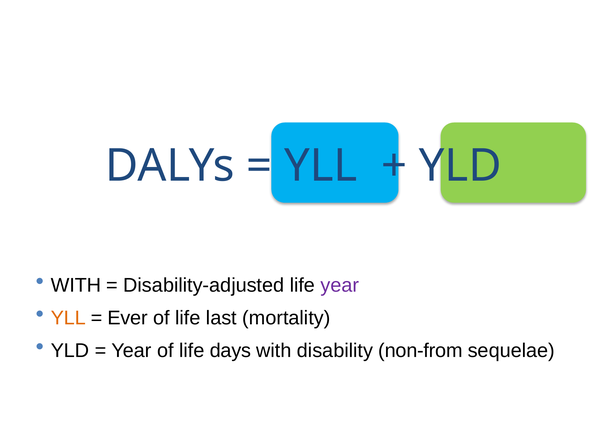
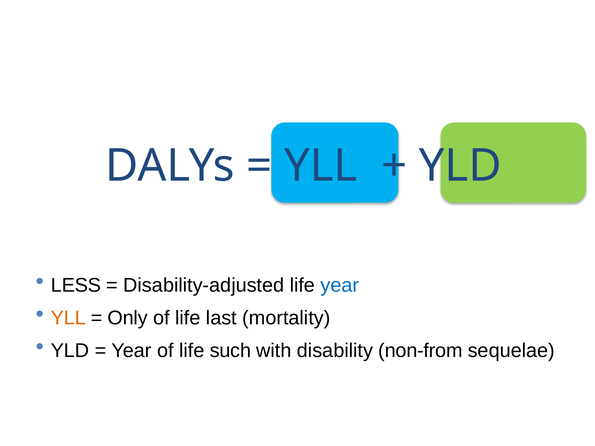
WITH: WITH -> LESS (76, 285)
year colour: purple -> blue (340, 285)
Ever: Ever -> Only (128, 318)
days: days -> such (230, 351)
